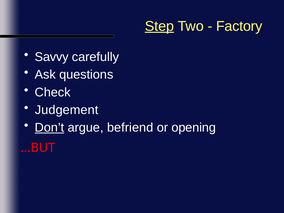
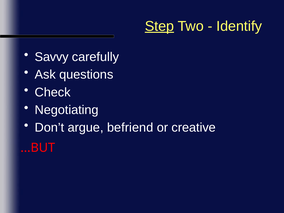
Factory: Factory -> Identify (239, 26)
Judgement: Judgement -> Negotiating (67, 110)
Don’t underline: present -> none (49, 128)
opening: opening -> creative (194, 128)
